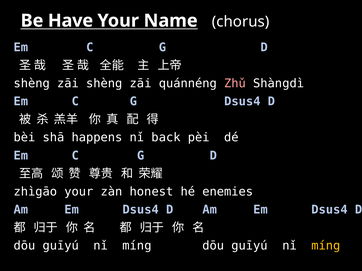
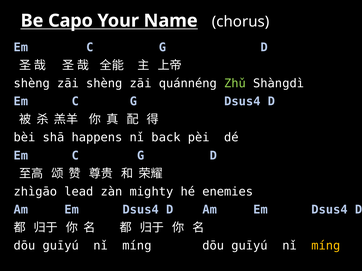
Have: Have -> Capo (70, 21)
Zhǔ colour: pink -> light green (235, 84)
zhìgāo your: your -> lead (79, 192)
honest: honest -> mighty (152, 192)
